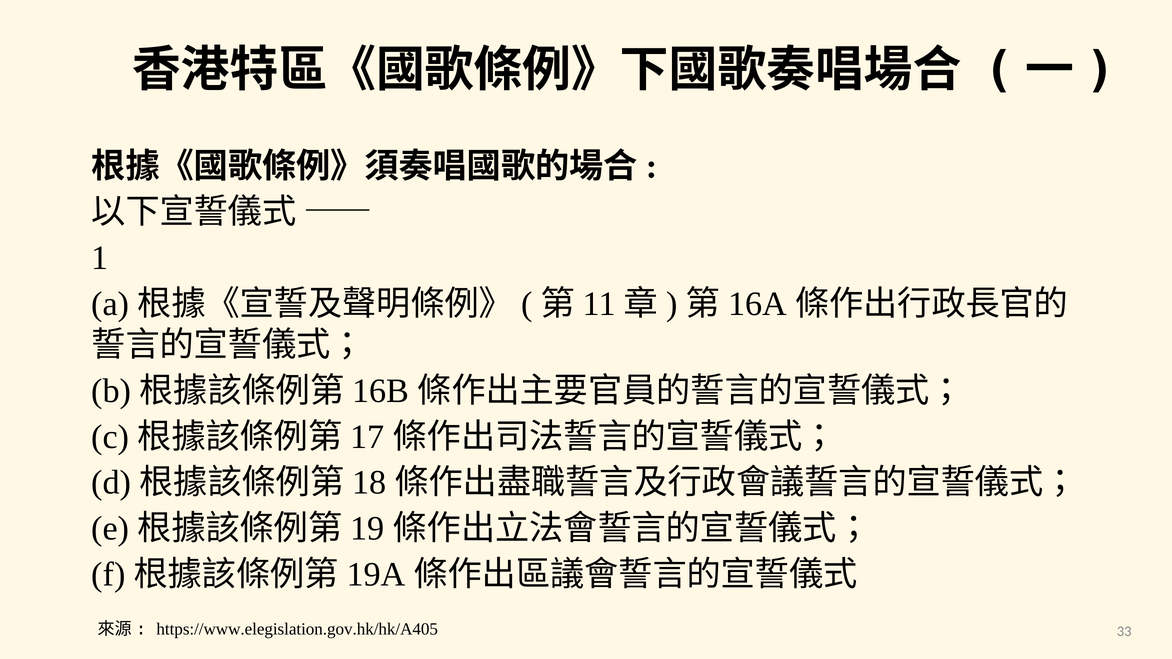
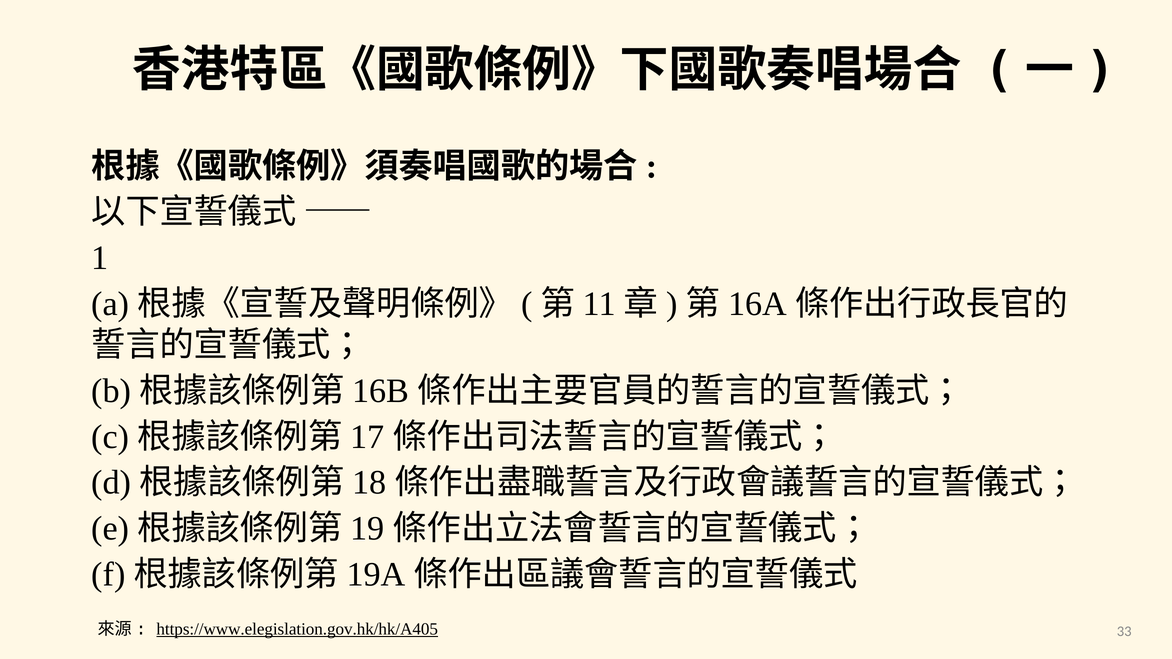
https://www.elegislation.gov.hk/hk/A405 underline: none -> present (297, 629)
